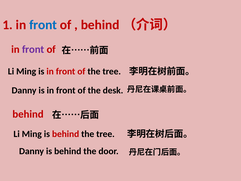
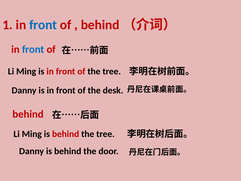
front colour: purple -> blue (33, 49)
